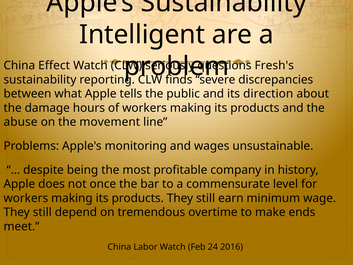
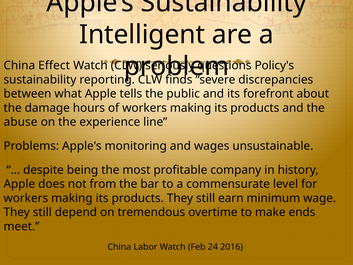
Fresh's: Fresh's -> Policy's (274, 65)
direction: direction -> forefront (268, 94)
movement: movement -> experience (110, 122)
once: once -> from (103, 184)
